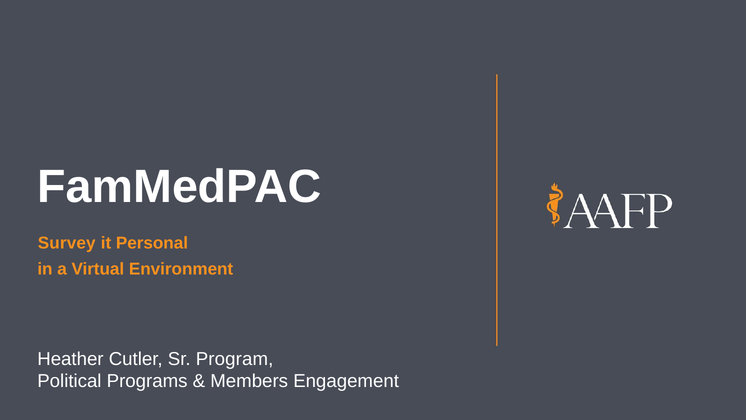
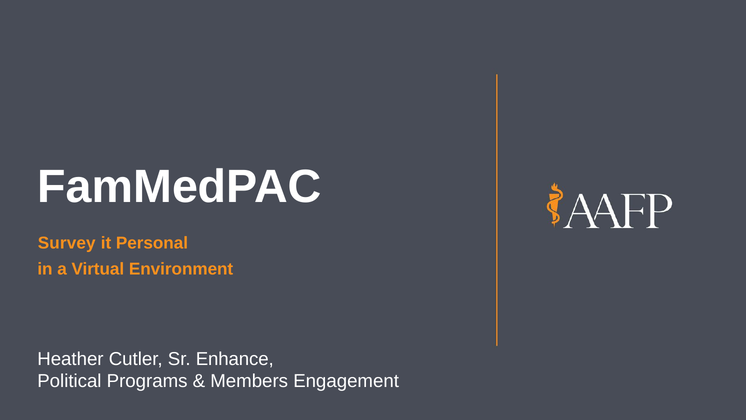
Program: Program -> Enhance (235, 359)
